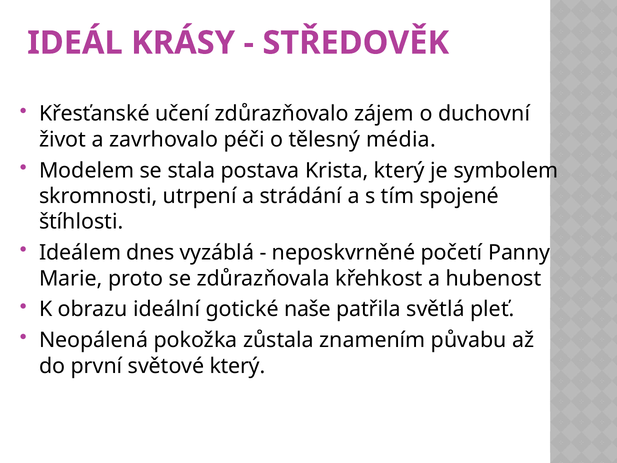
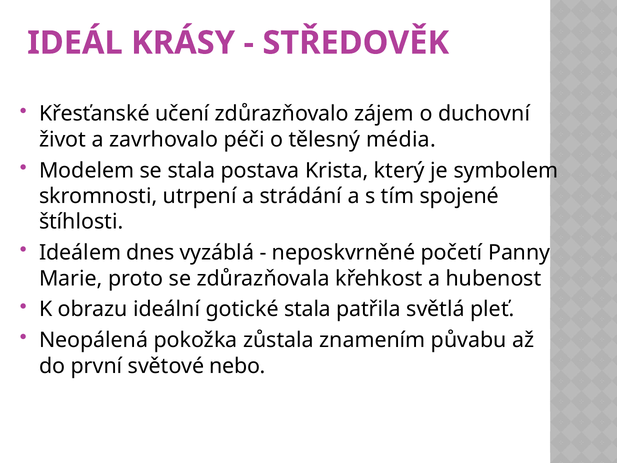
gotické naše: naše -> stala (307, 309)
světové který: který -> nebo (238, 366)
